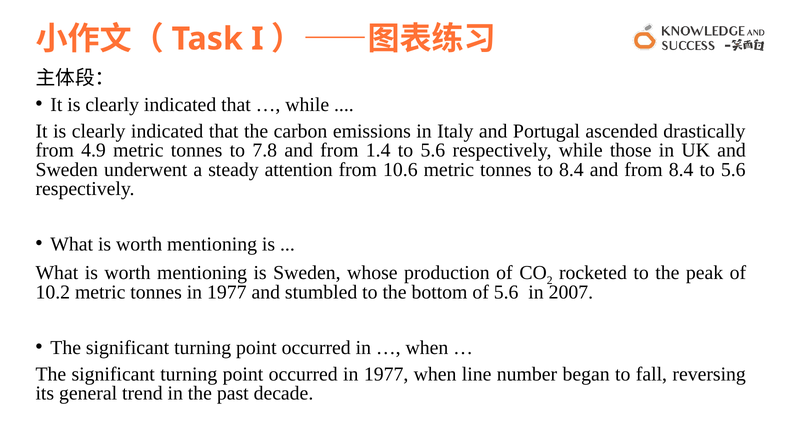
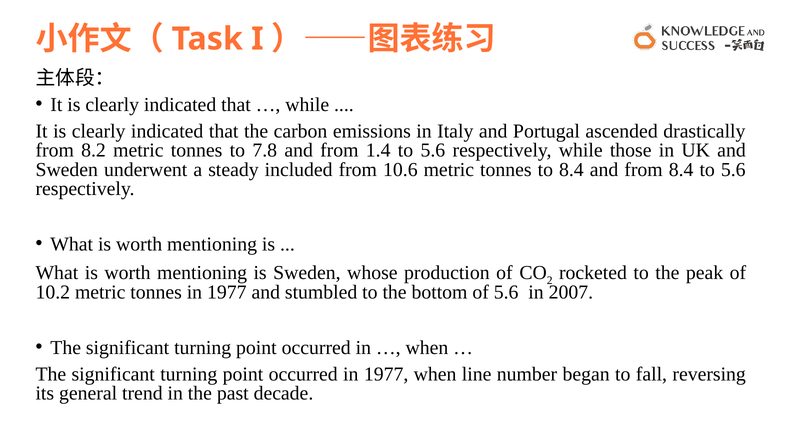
4.9: 4.9 -> 8.2 (94, 151)
attention: attention -> included (299, 170)
